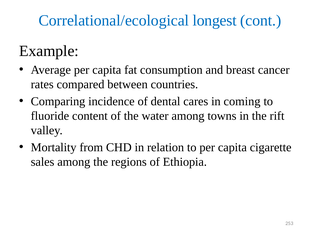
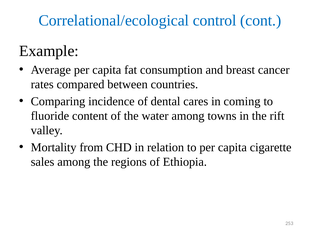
longest: longest -> control (215, 21)
